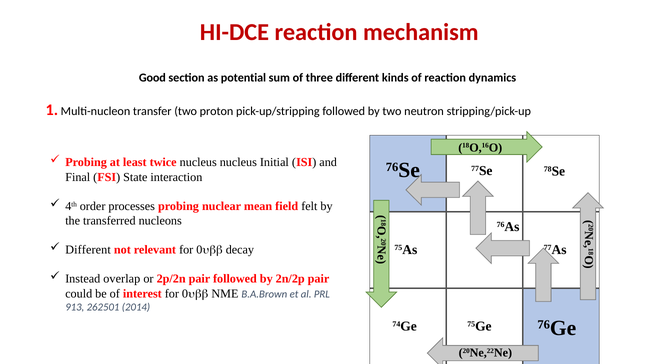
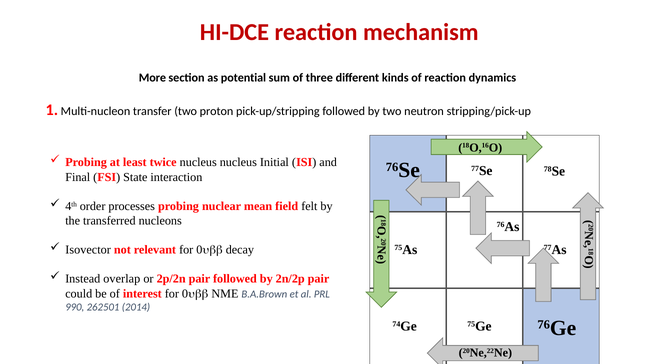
Good: Good -> More (152, 78)
Different: Different -> Isovector (88, 250)
913: 913 -> 990 (75, 308)
